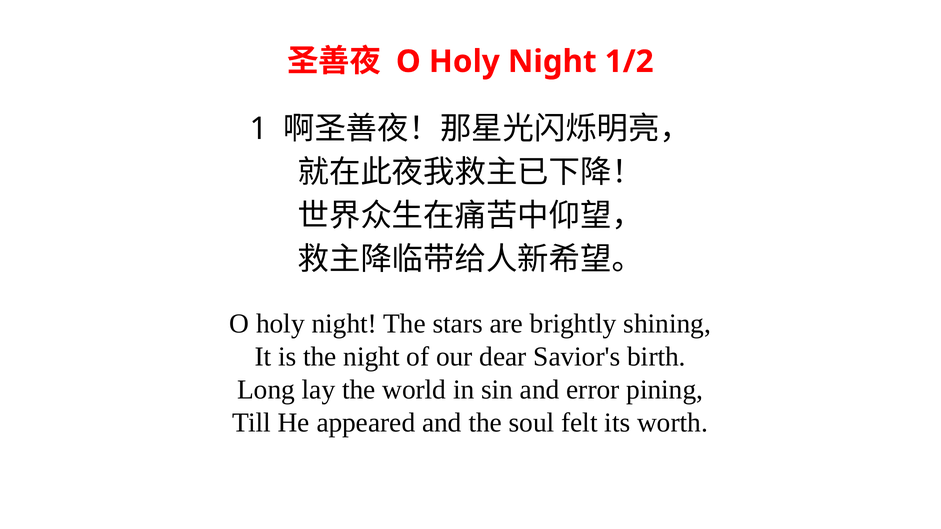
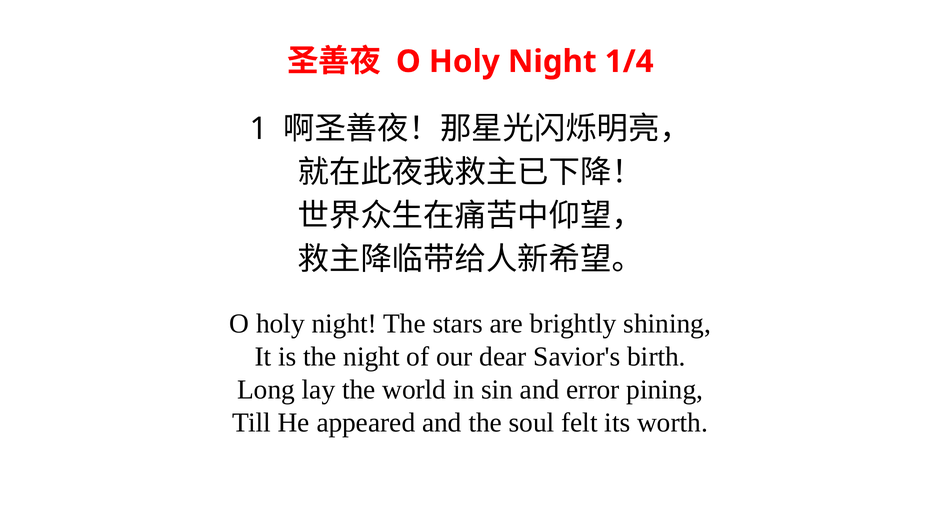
1/2: 1/2 -> 1/4 (629, 62)
